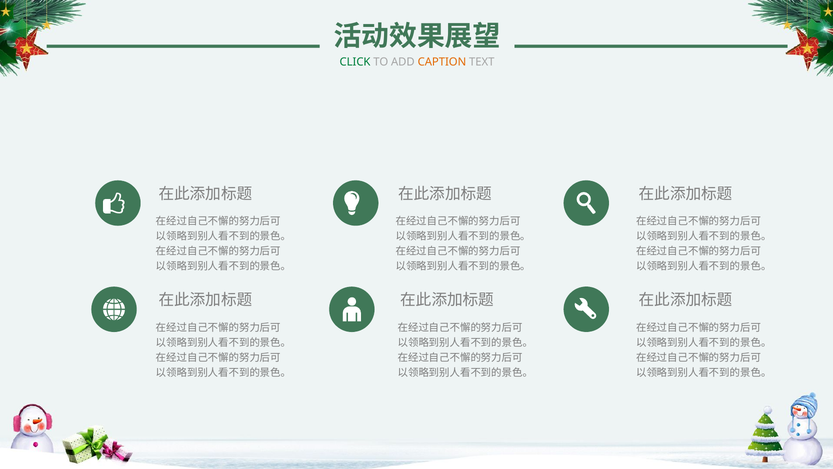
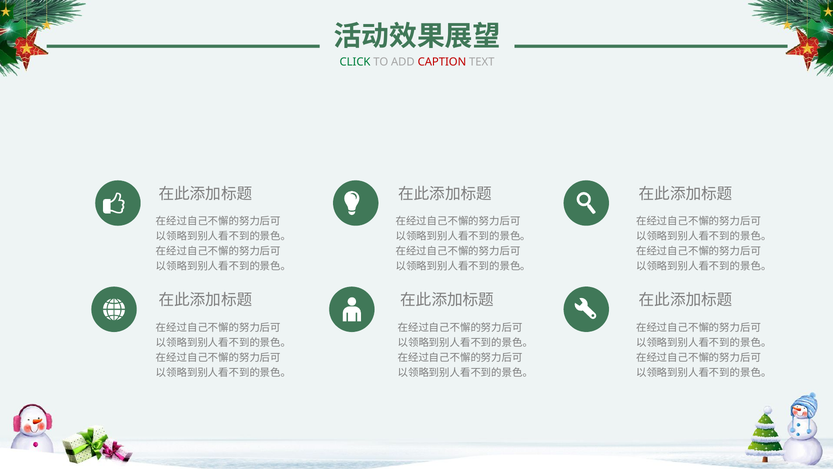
CAPTION colour: orange -> red (442, 62)
